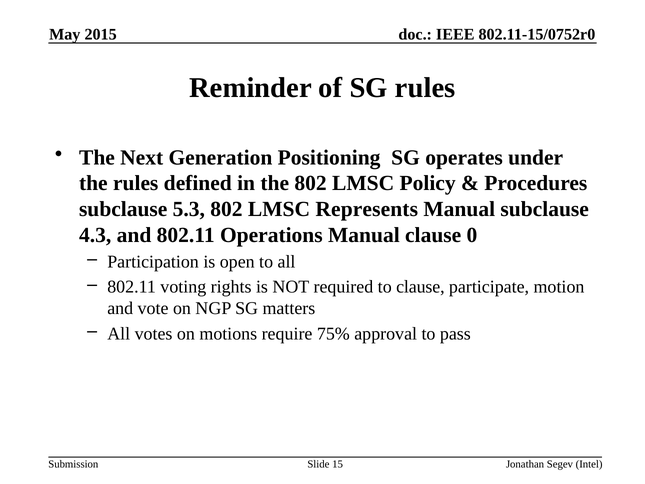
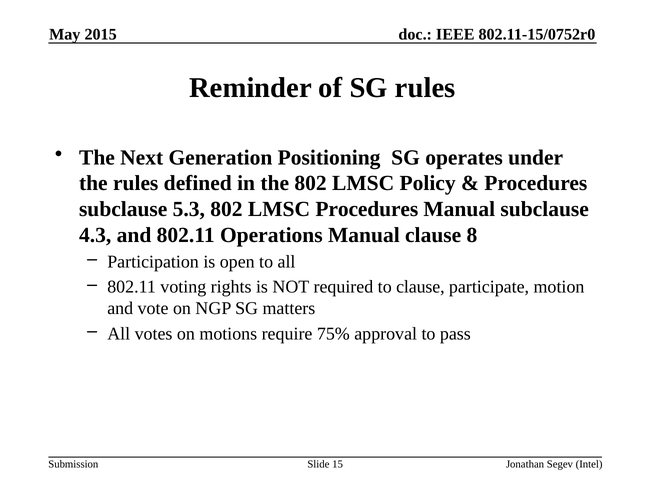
LMSC Represents: Represents -> Procedures (367, 209)
0: 0 -> 8 (472, 235)
